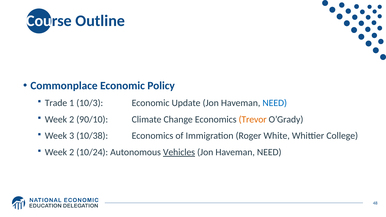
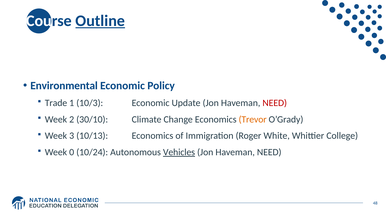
Outline underline: none -> present (100, 21)
Commonplace: Commonplace -> Environmental (64, 86)
NEED colour: blue -> red (275, 103)
90/10: 90/10 -> 30/10 (92, 119)
10/38: 10/38 -> 10/13 (92, 136)
2: 2 -> 0 (72, 152)
